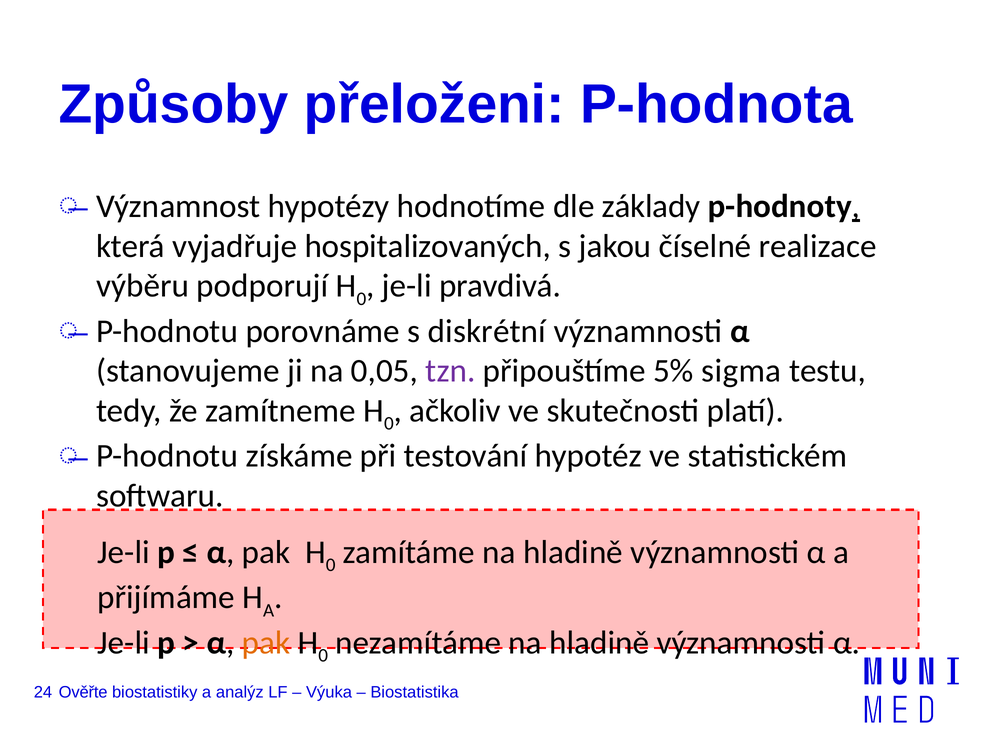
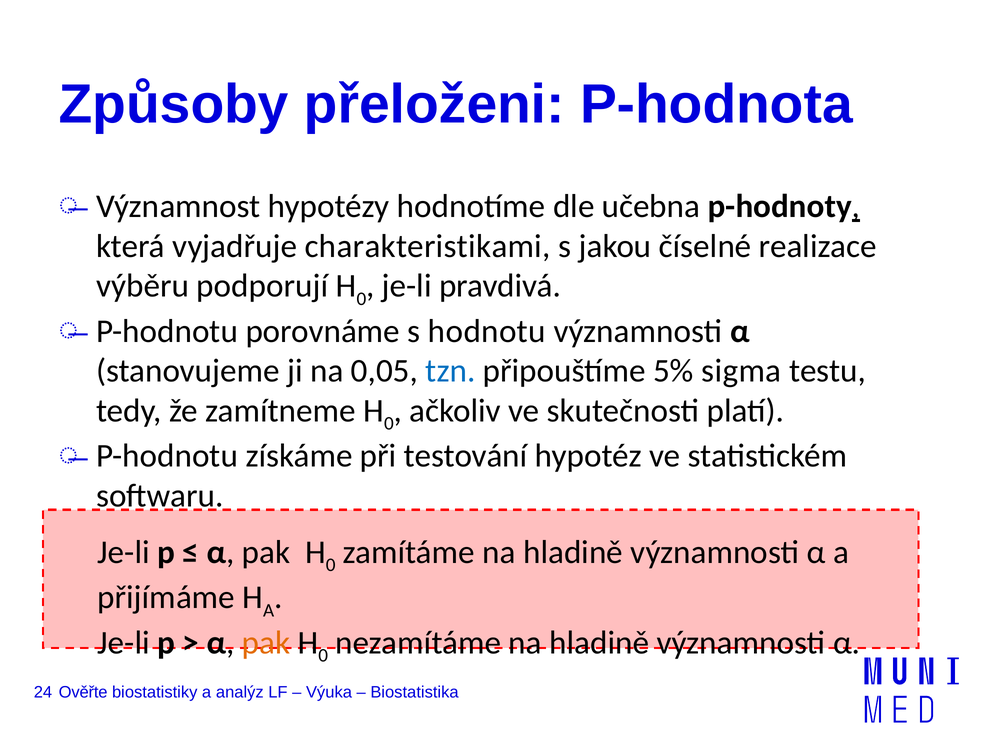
základy: základy -> učebna (651, 206)
hospitalizovaných: hospitalizovaných -> charakteristikami (428, 246)
diskrétní: diskrétní -> hodnotu (487, 331)
tzn colour: purple -> blue (450, 371)
